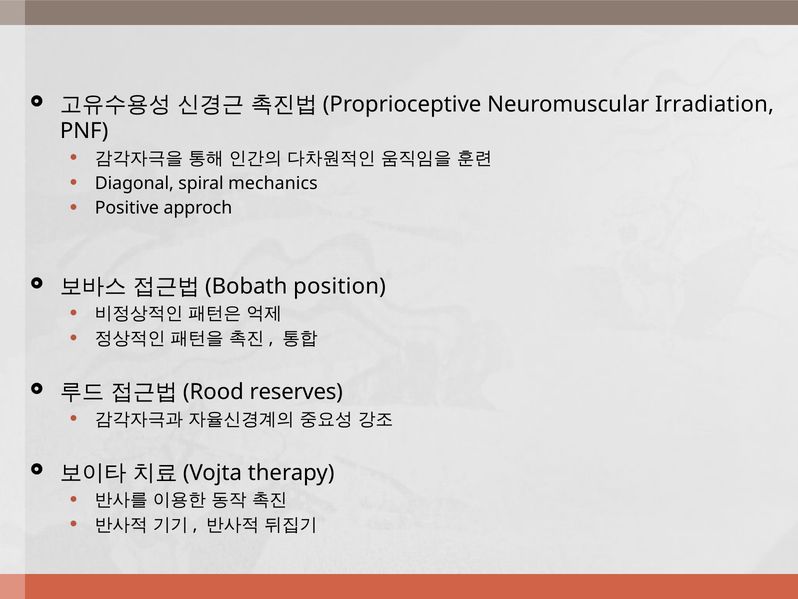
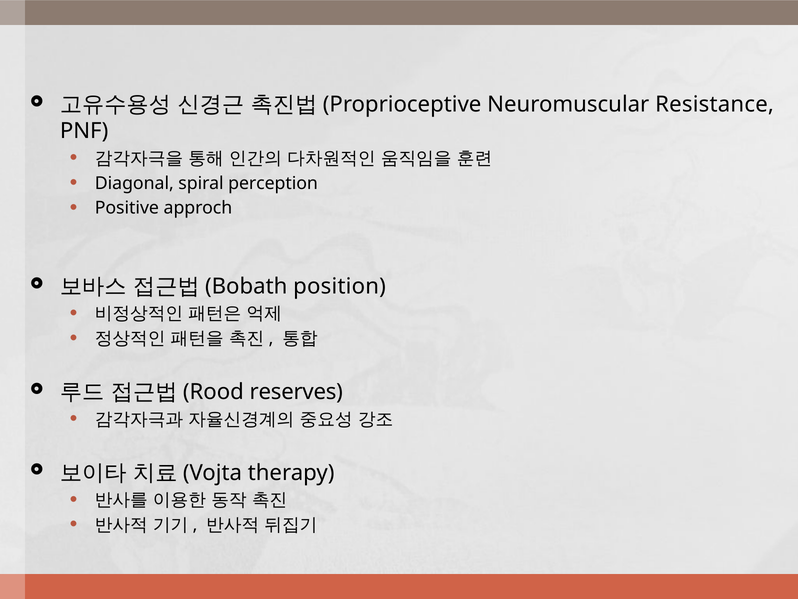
Irradiation: Irradiation -> Resistance (715, 104)
mechanics: mechanics -> perception (273, 183)
